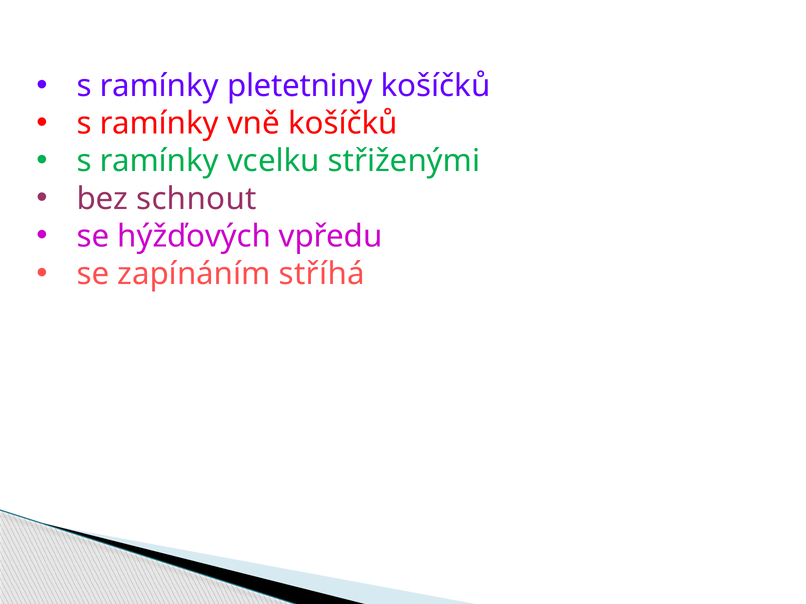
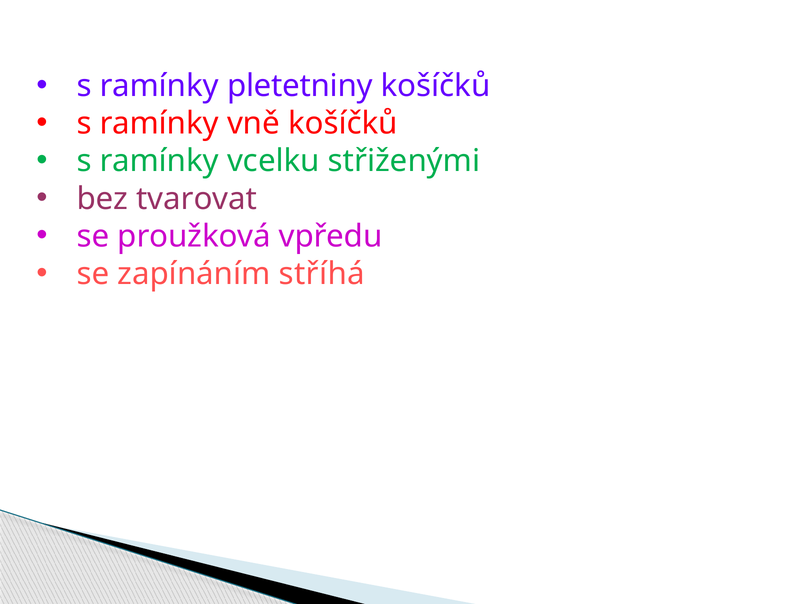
schnout: schnout -> tvarovat (197, 199)
hýžďových: hýžďových -> proužková (194, 237)
